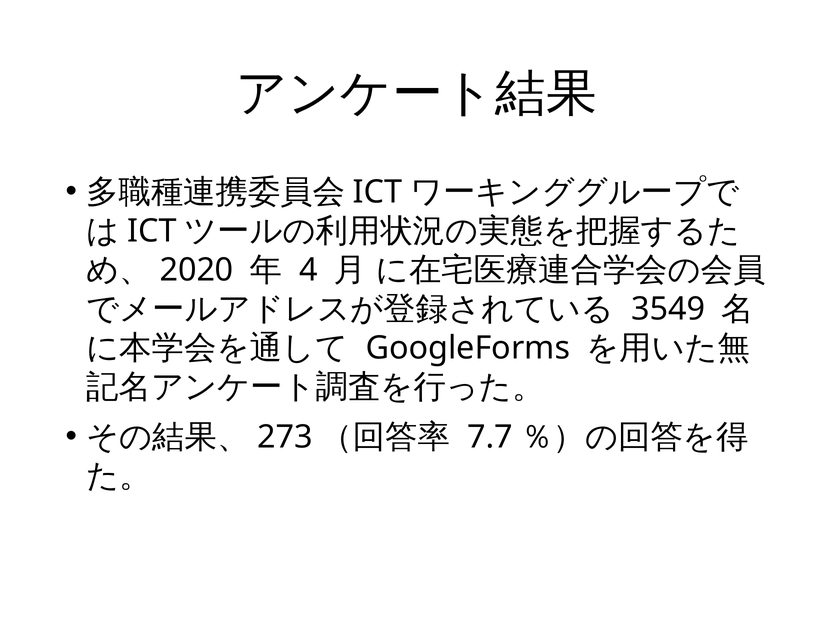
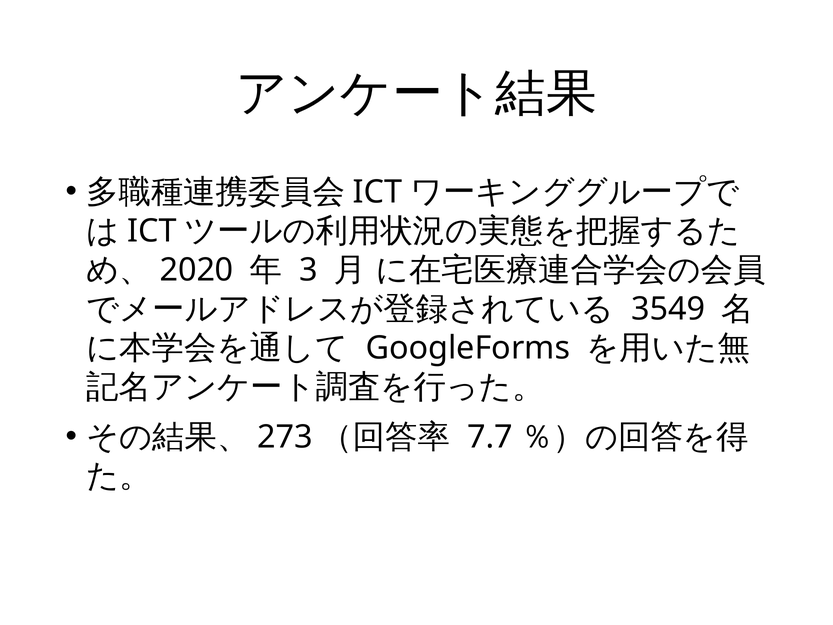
4: 4 -> 3 (309, 270)
